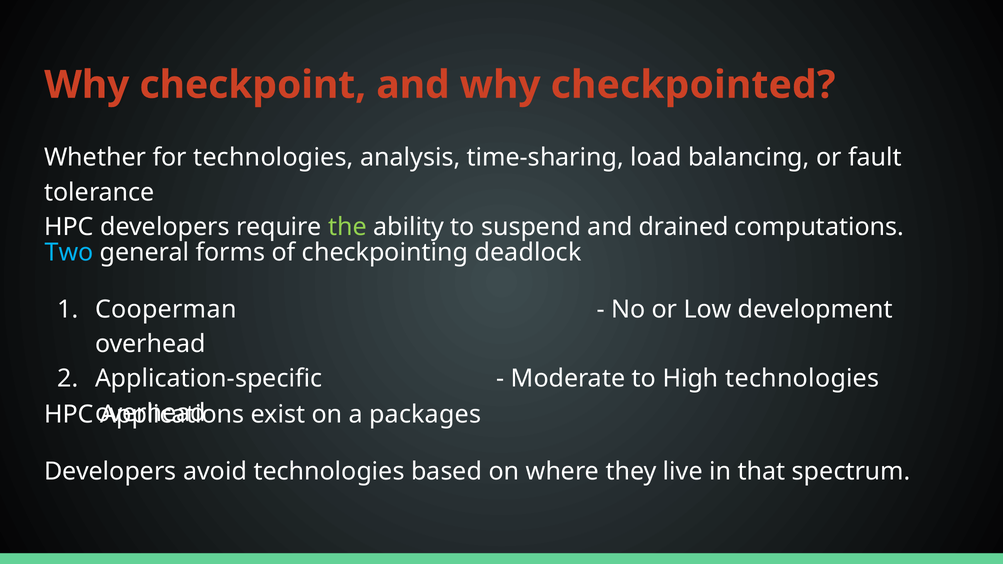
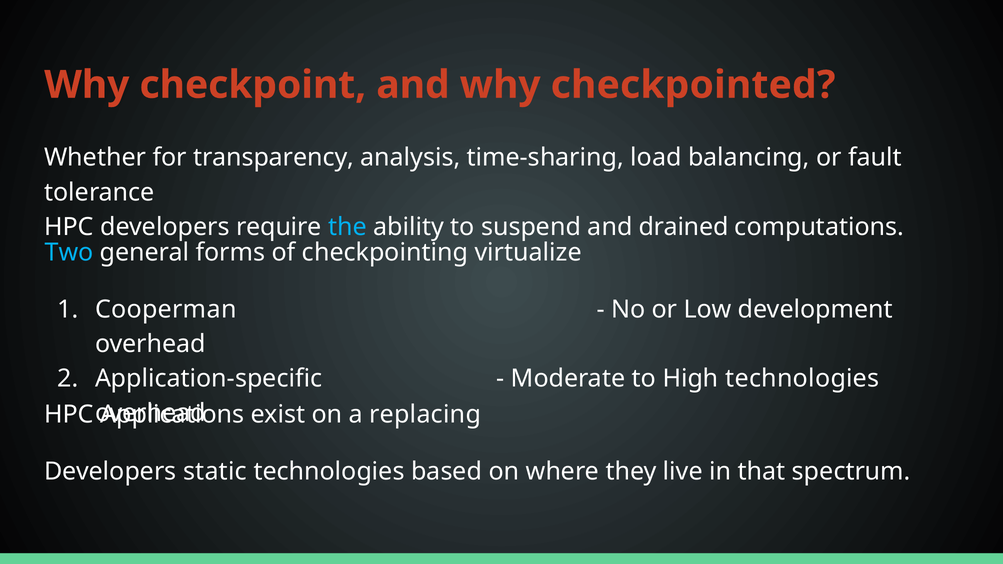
for technologies: technologies -> transparency (274, 158)
the colour: light green -> light blue (347, 227)
deadlock: deadlock -> virtualize (528, 253)
packages: packages -> replacing (425, 415)
avoid: avoid -> static (215, 472)
